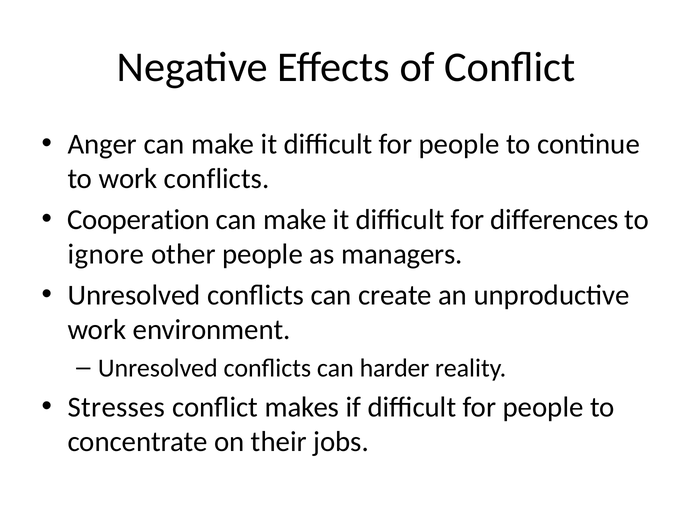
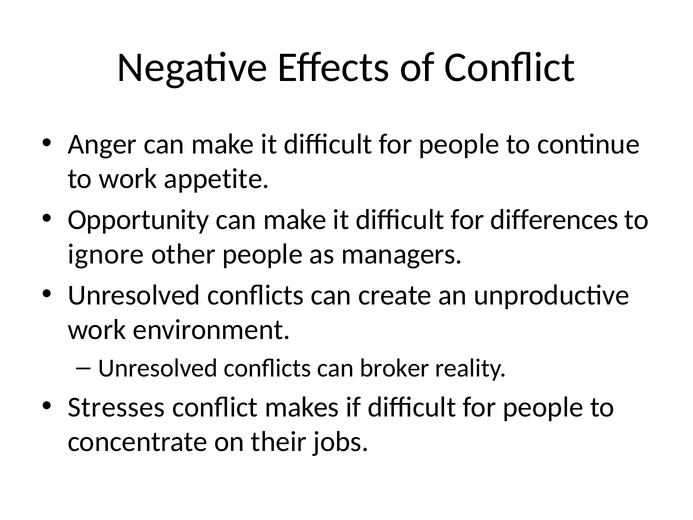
work conflicts: conflicts -> appetite (217, 179)
Cooperation: Cooperation -> Opportunity (138, 220)
harder: harder -> broker (394, 368)
